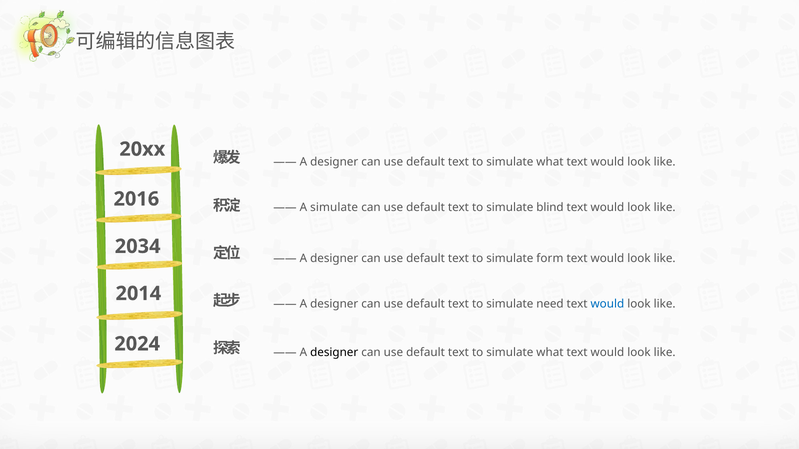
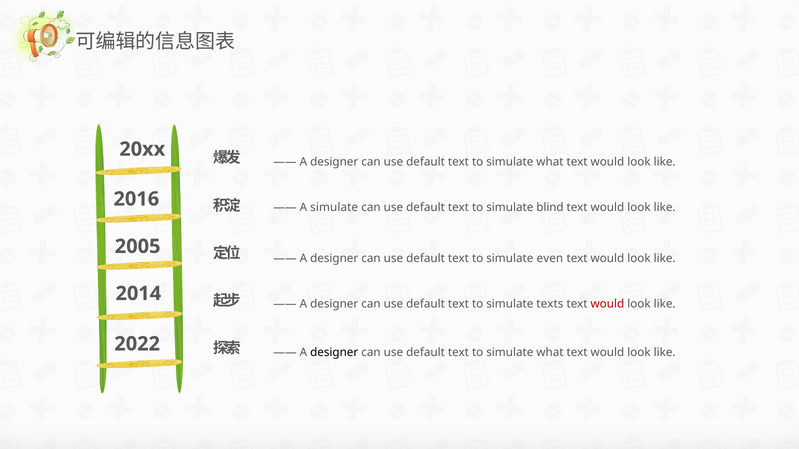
2034: 2034 -> 2005 (138, 247)
form: form -> even (550, 259)
need: need -> texts (550, 304)
would colour: blue -> red (607, 304)
2024: 2024 -> 2022 (137, 344)
